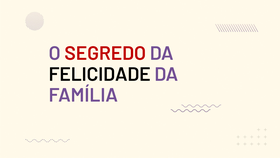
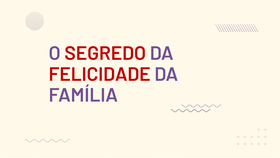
FELICIDADE colour: black -> red (100, 74)
